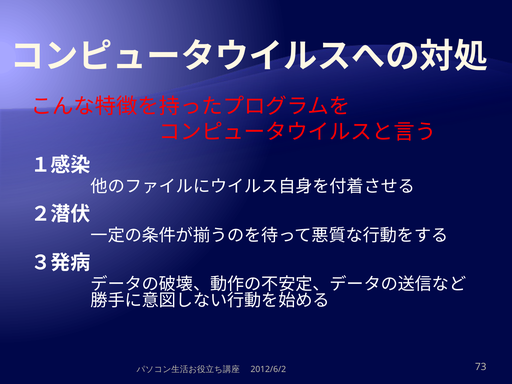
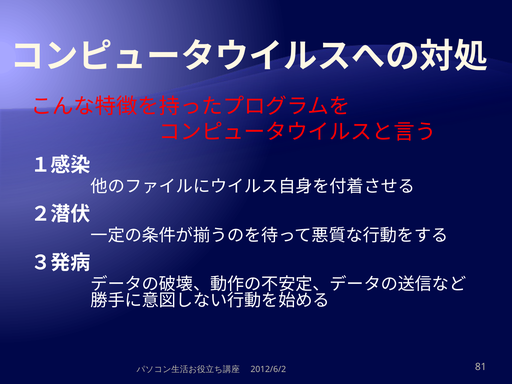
73: 73 -> 81 (481, 367)
